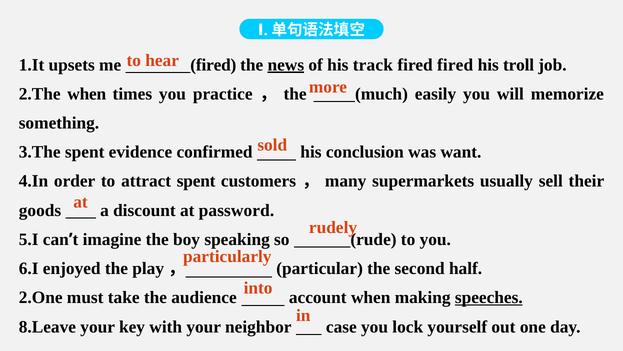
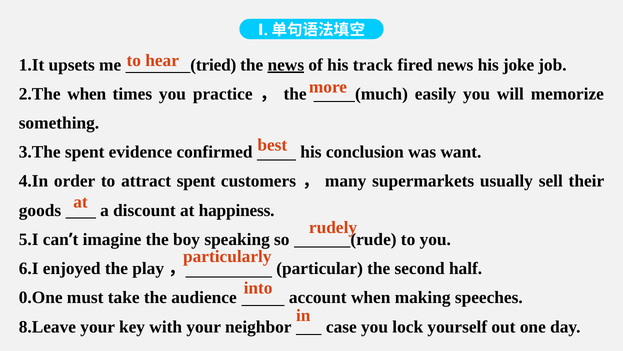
me fired: fired -> tried (213, 65)
fired fired: fired -> news (455, 65)
troll: troll -> joke (519, 65)
sold: sold -> best (272, 145)
password: password -> happiness (237, 210)
2.One: 2.One -> 0.One (41, 297)
speeches underline: present -> none (489, 297)
